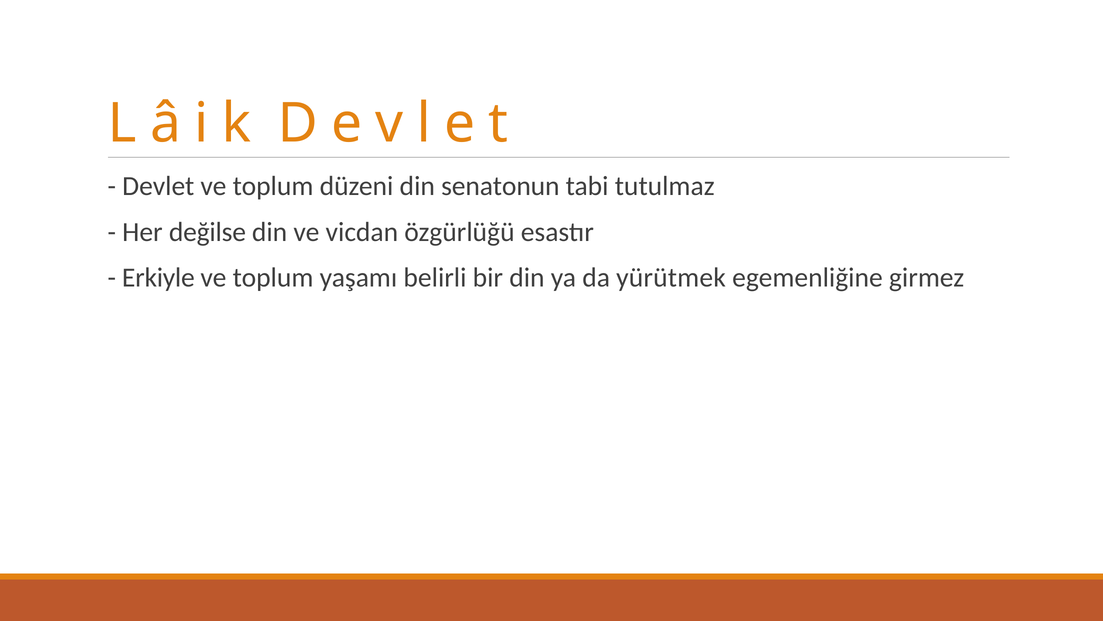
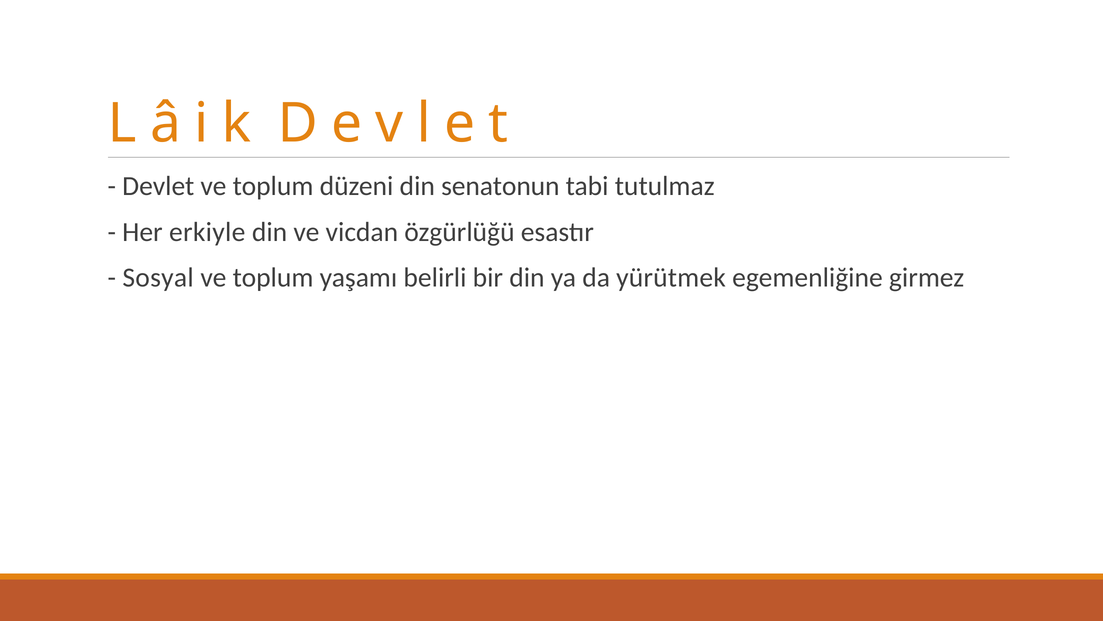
değilse: değilse -> erkiyle (207, 232)
Erkiyle: Erkiyle -> Sosyal (158, 278)
